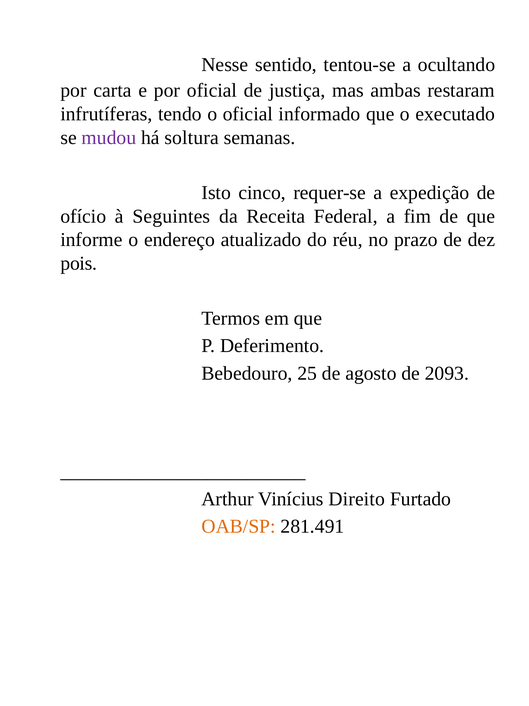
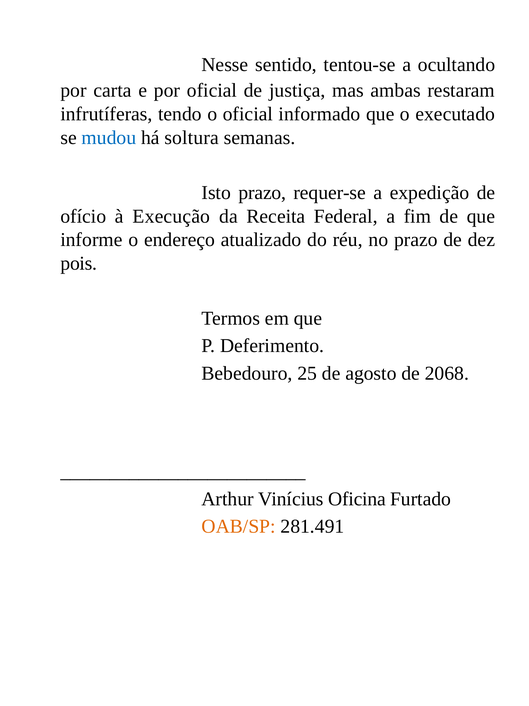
mudou colour: purple -> blue (109, 138)
Isto cinco: cinco -> prazo (262, 192)
Seguintes: Seguintes -> Execução (171, 216)
2093: 2093 -> 2068 (447, 373)
Direito: Direito -> Oficina (357, 499)
